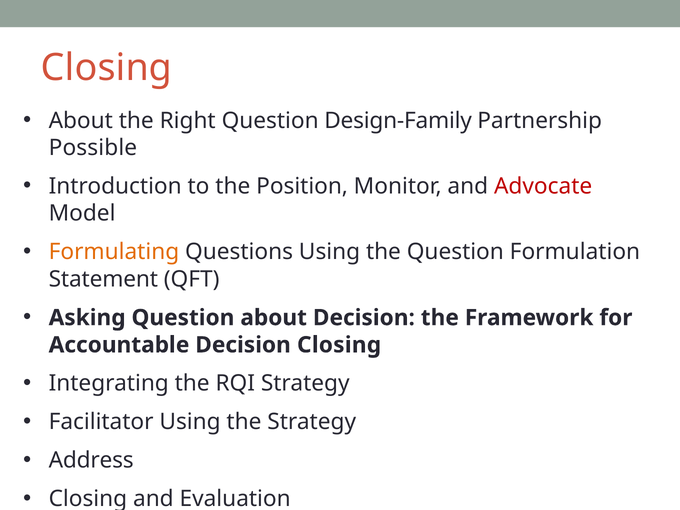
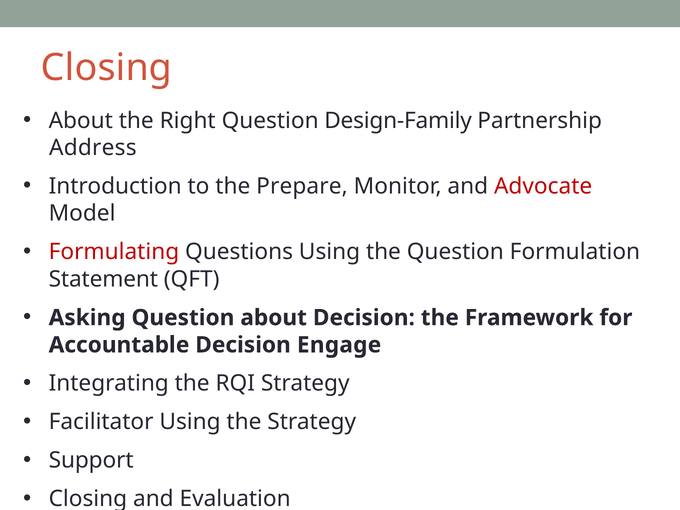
Possible: Possible -> Address (93, 148)
Position: Position -> Prepare (302, 186)
Formulating colour: orange -> red (114, 252)
Decision Closing: Closing -> Engage (339, 345)
Address: Address -> Support (91, 460)
